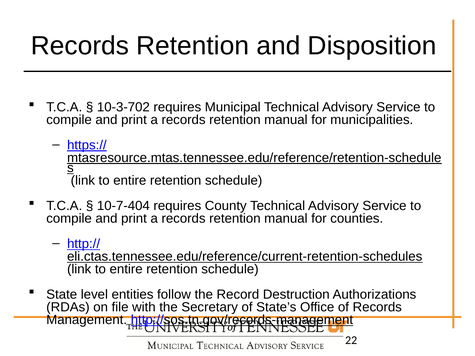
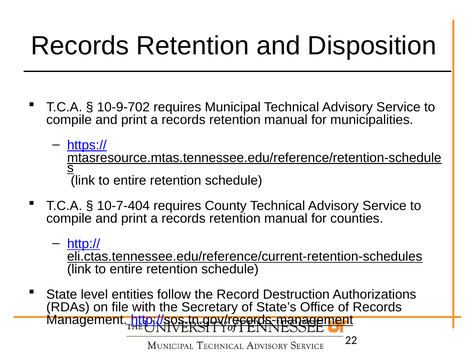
10-3-702: 10-3-702 -> 10-9-702 (123, 107)
